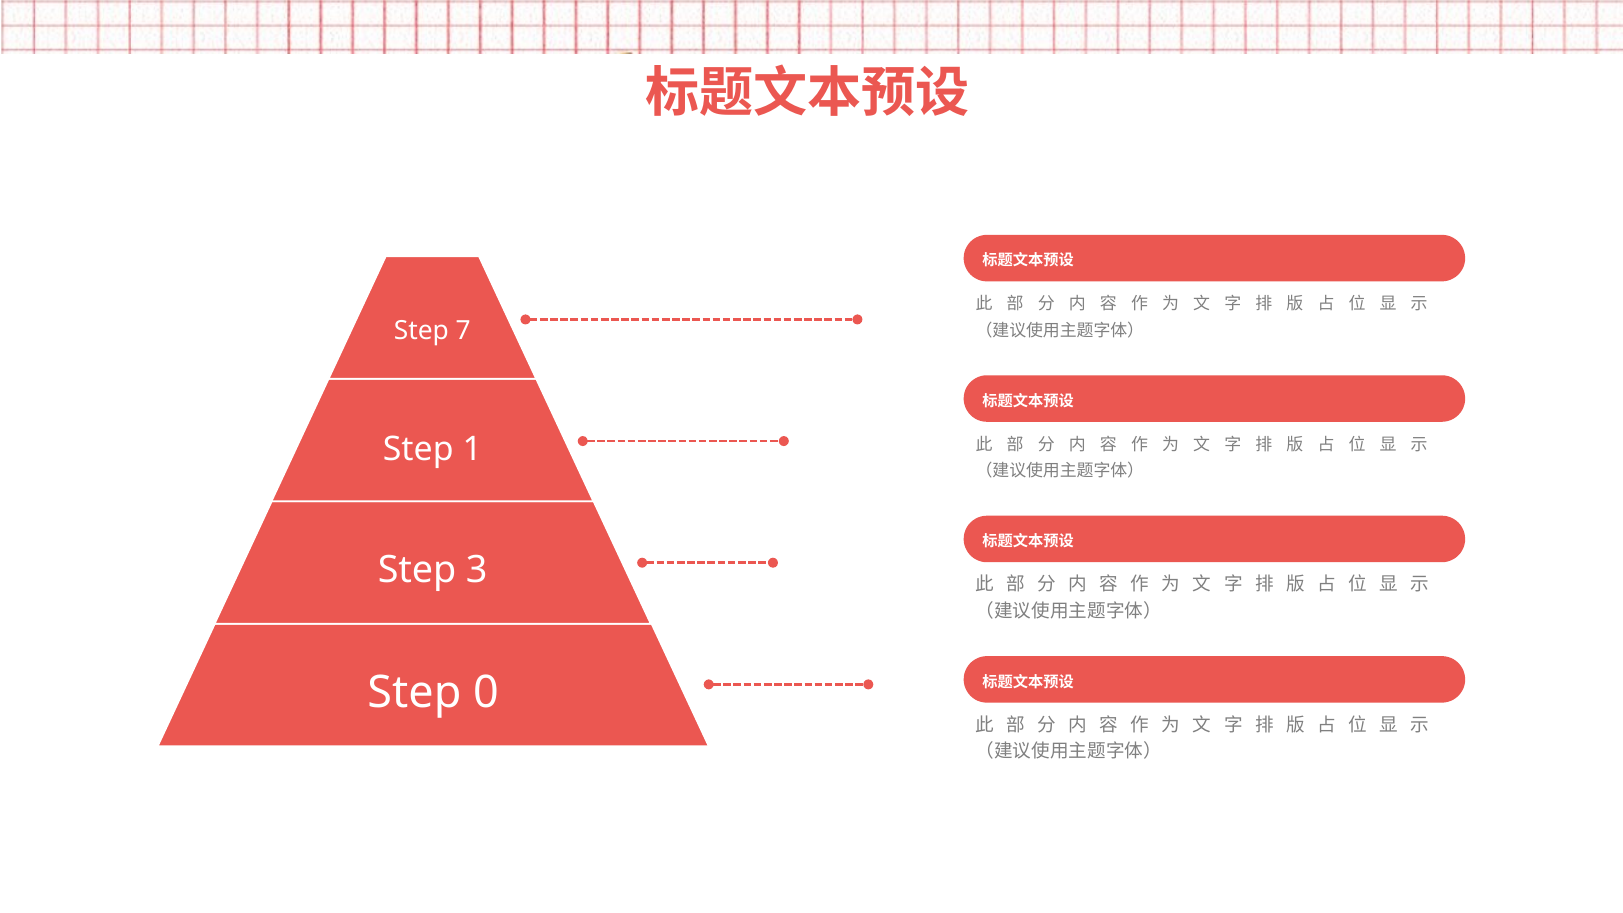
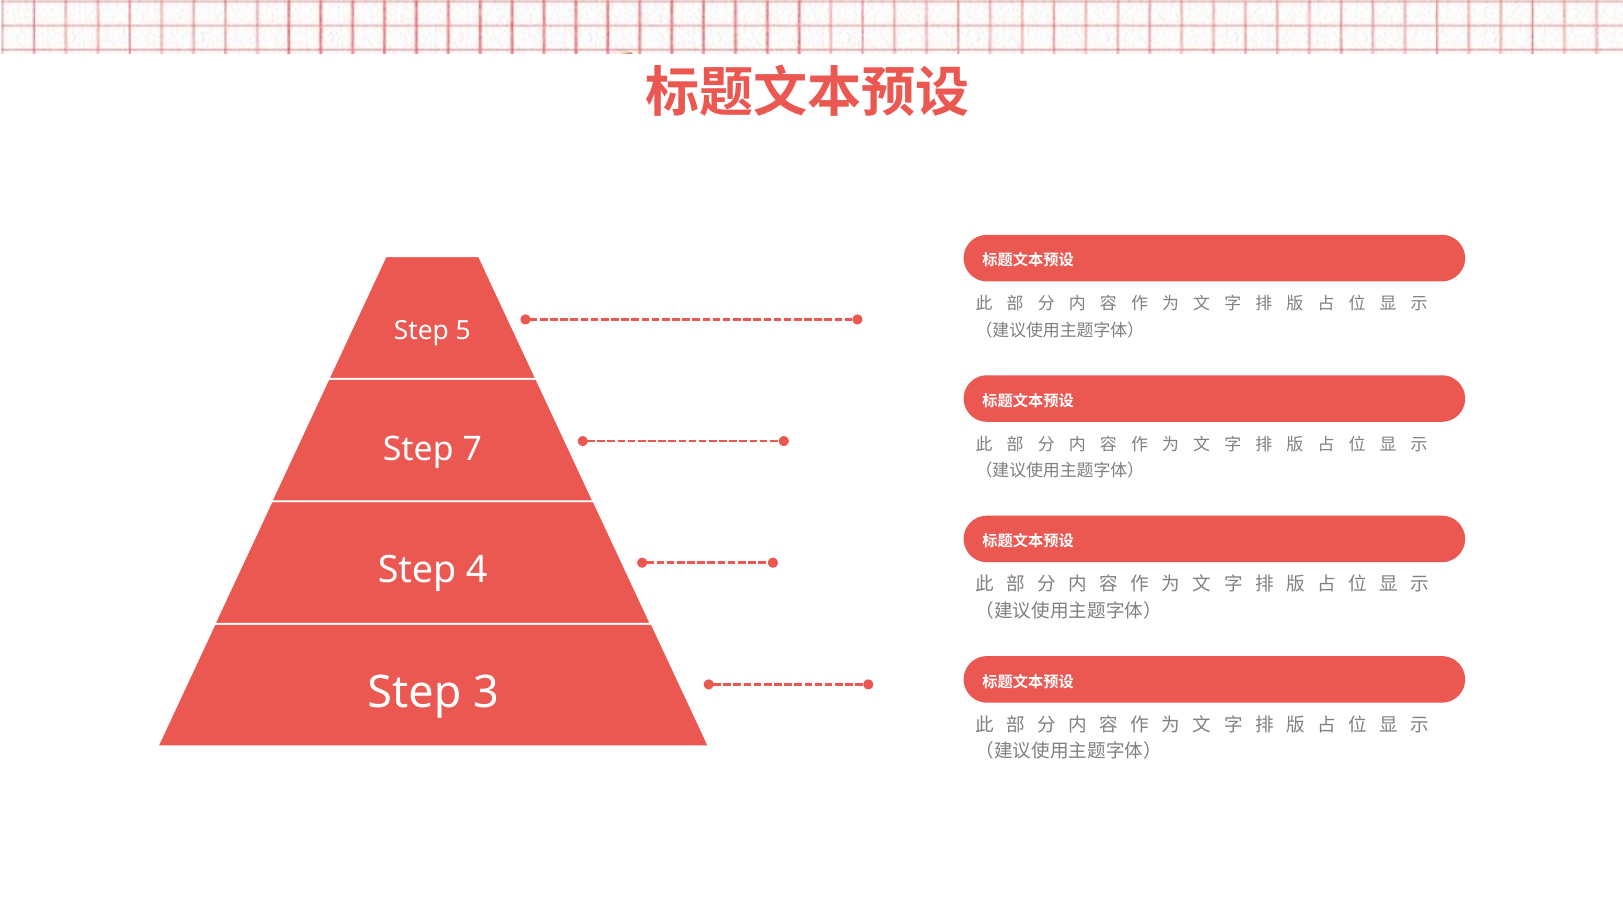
7: 7 -> 5 (463, 331)
1: 1 -> 7 (472, 450)
3: 3 -> 4 (477, 570)
0: 0 -> 3 (486, 692)
